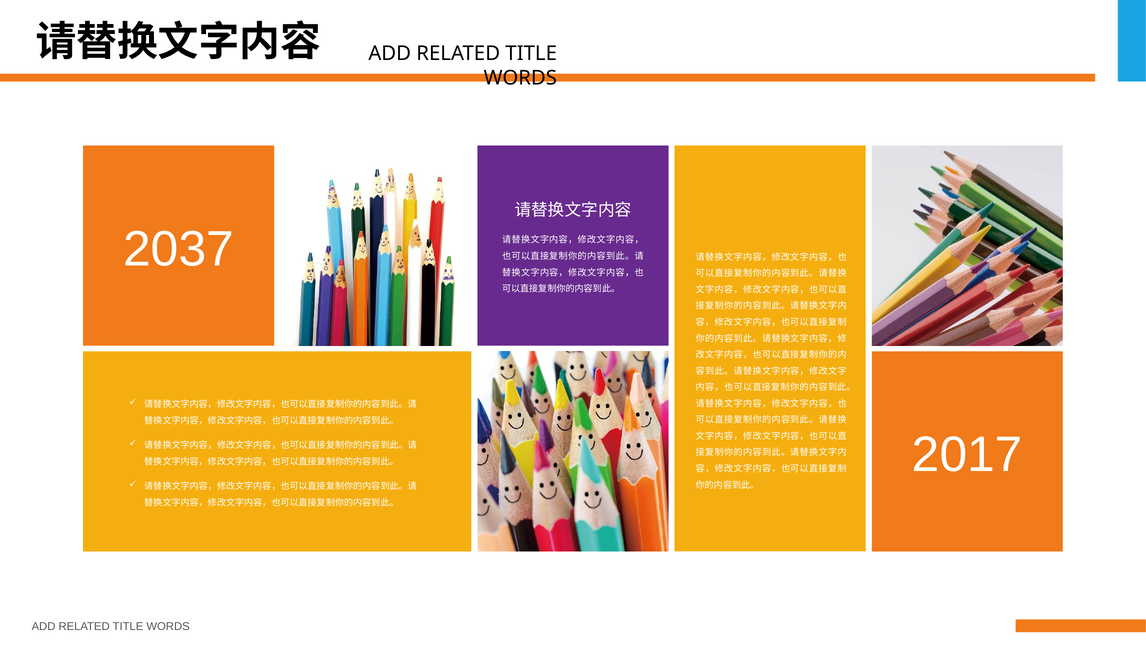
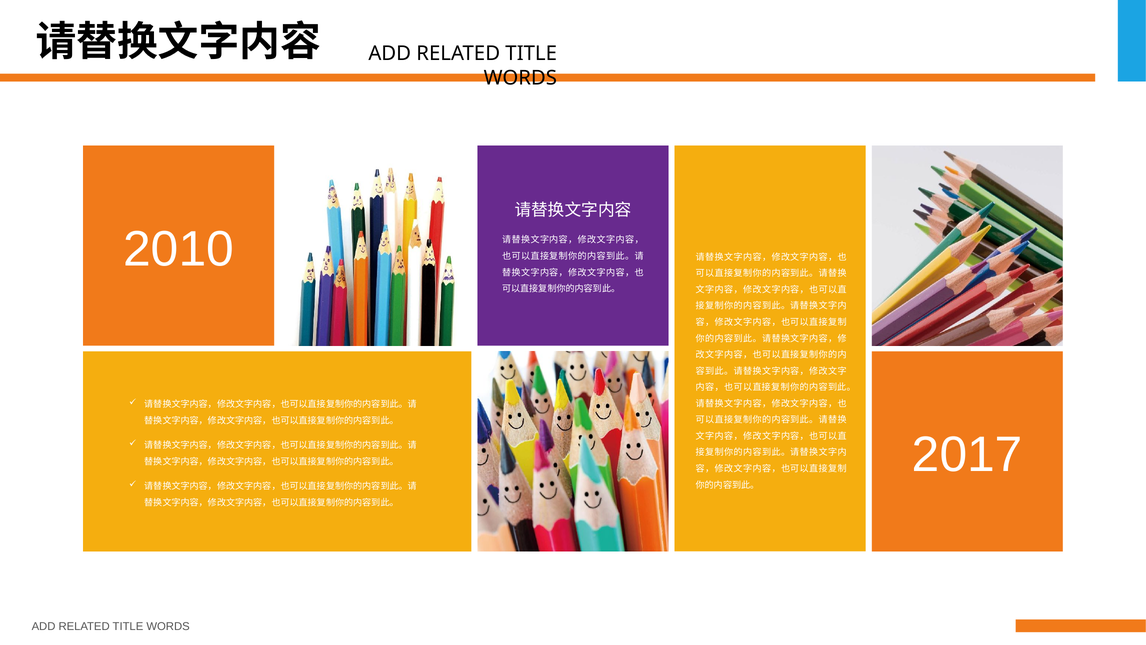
2037: 2037 -> 2010 (179, 249)
